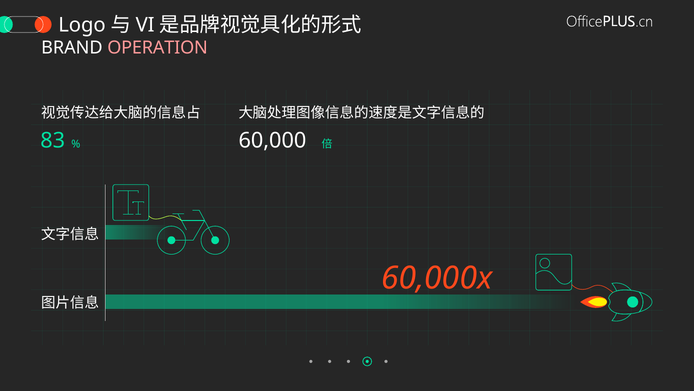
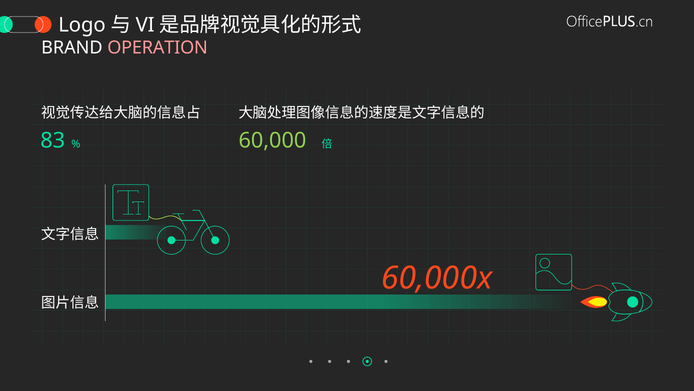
60,000 colour: white -> light green (272, 140)
